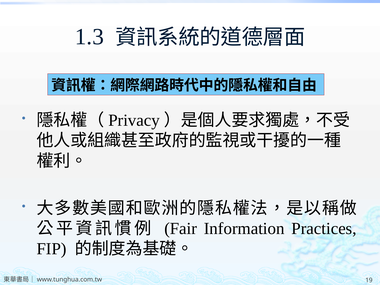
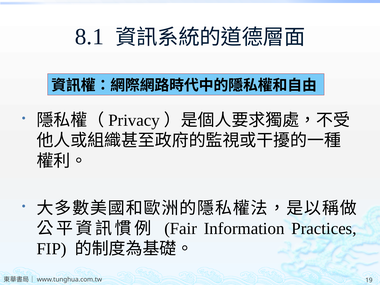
1.3: 1.3 -> 8.1 (89, 37)
